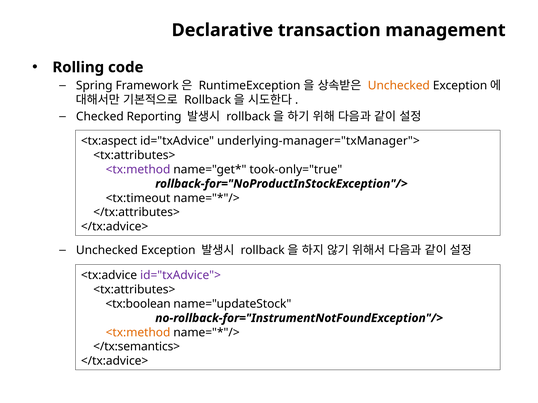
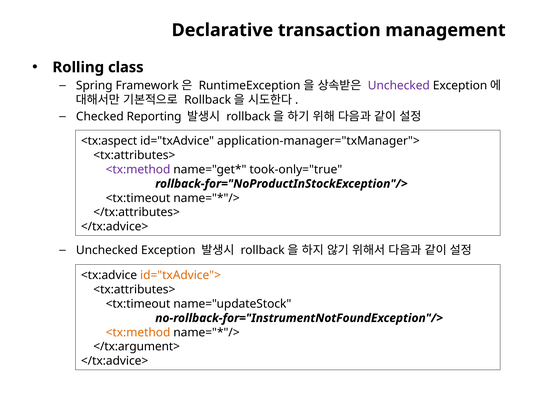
code: code -> class (126, 67)
Unchecked colour: orange -> purple (399, 86)
underlying-manager="txManager">: underlying-manager="txManager"> -> application-manager="txManager"> (318, 141)
id="txAdvice"> colour: purple -> orange (181, 275)
<tx:boolean: <tx:boolean -> <tx:timeout (138, 304)
</tx:semantics>: </tx:semantics> -> </tx:argument> (137, 347)
